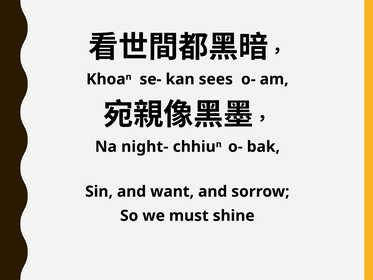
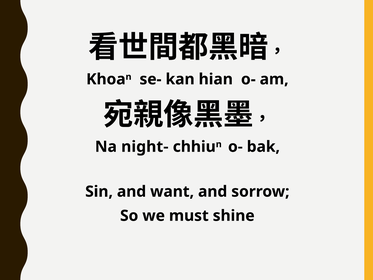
sees: sees -> hian (216, 79)
